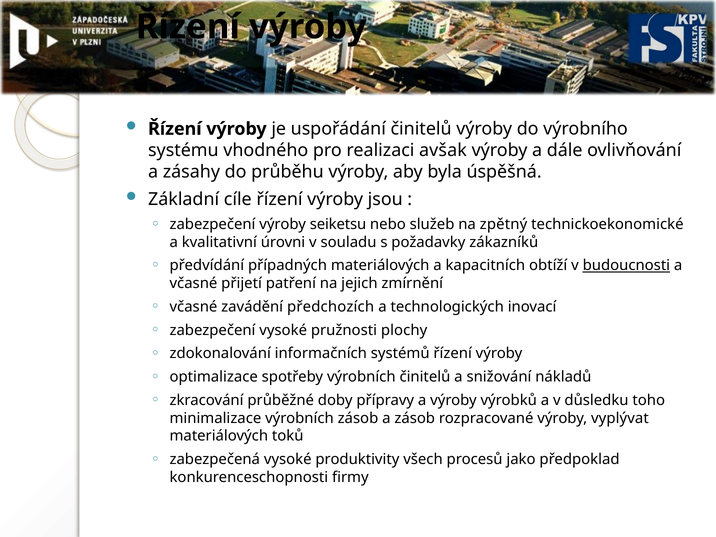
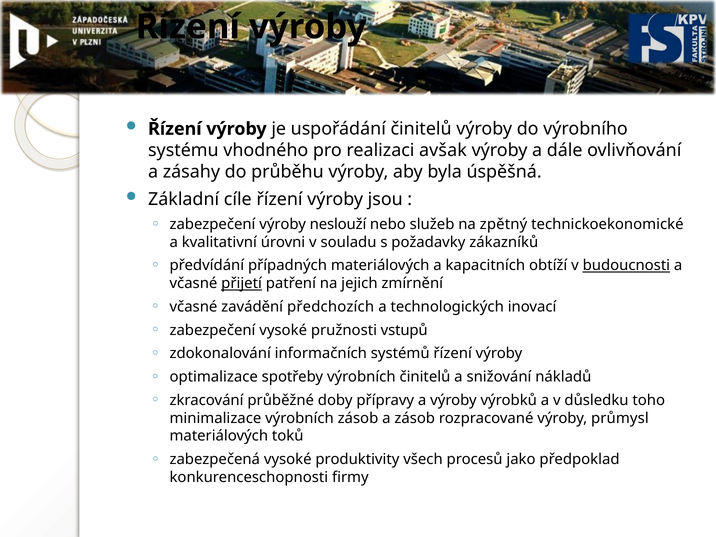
seiketsu: seiketsu -> neslouží (338, 224)
přijetí underline: none -> present (242, 283)
plochy: plochy -> vstupů (404, 330)
vyplývat: vyplývat -> průmysl (620, 418)
